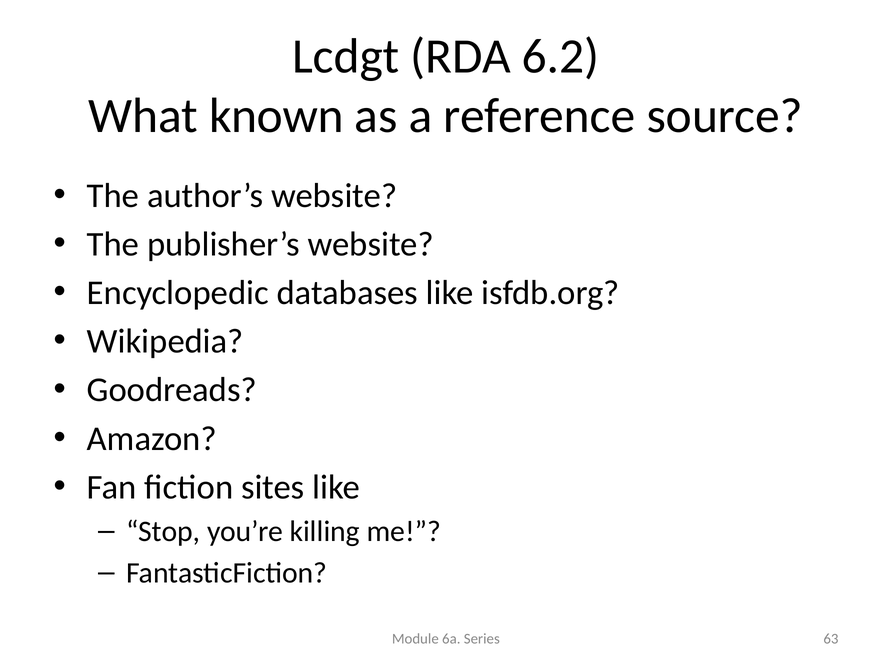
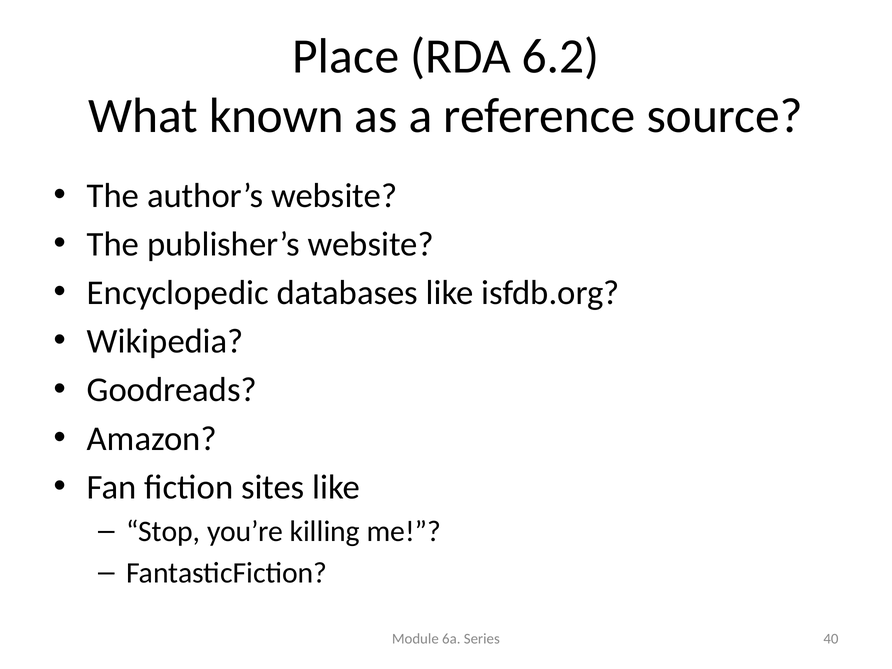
Lcdgt: Lcdgt -> Place (346, 56)
63: 63 -> 40 (831, 639)
